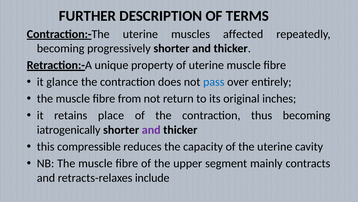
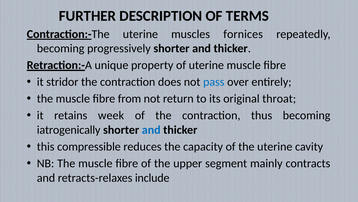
affected: affected -> fornices (243, 34)
glance: glance -> stridor (62, 82)
inches: inches -> throat (279, 98)
place: place -> week (111, 115)
and colour: purple -> blue (151, 130)
